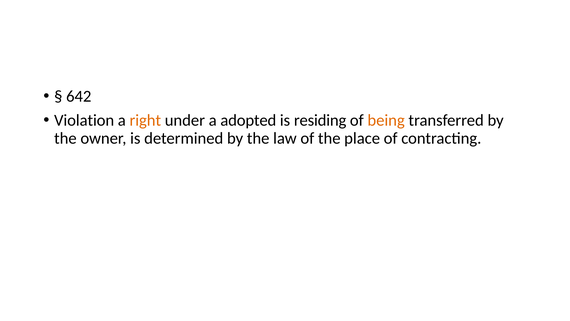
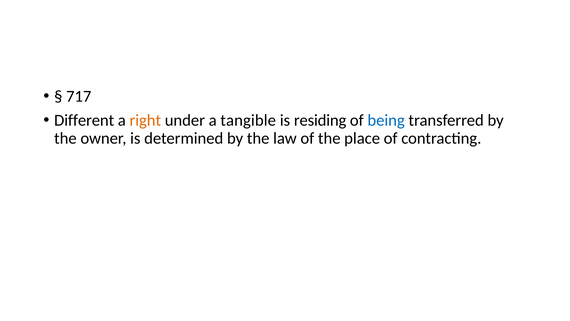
642: 642 -> 717 (79, 96)
Violation: Violation -> Different (84, 120)
adopted: adopted -> tangible (248, 120)
being colour: orange -> blue (386, 120)
